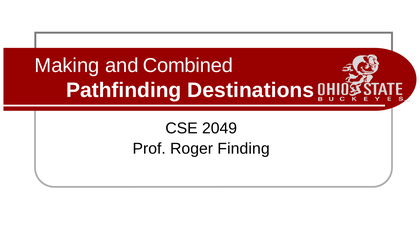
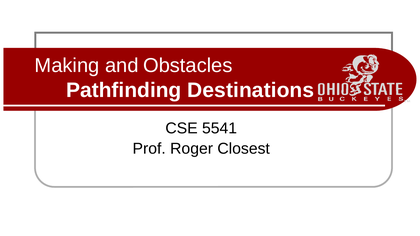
Combined: Combined -> Obstacles (188, 66)
2049: 2049 -> 5541 (220, 129)
Finding: Finding -> Closest (244, 149)
